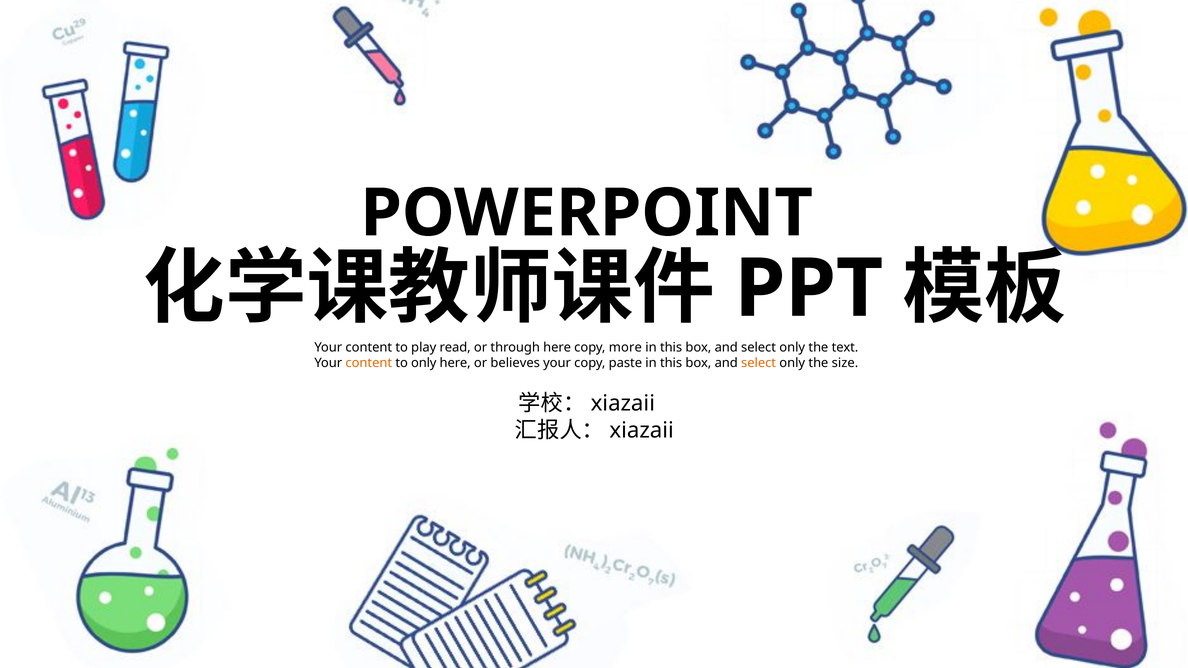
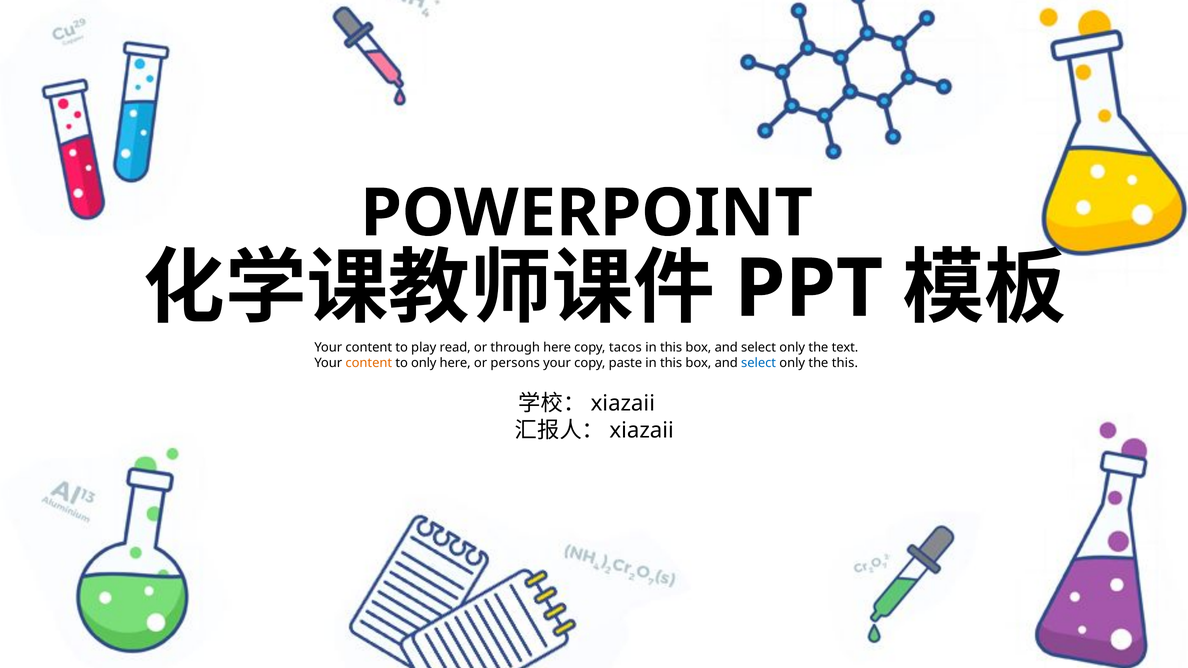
more: more -> tacos (625, 348)
believes: believes -> persons (515, 363)
select colour: orange -> blue (759, 363)
the size: size -> this (845, 363)
